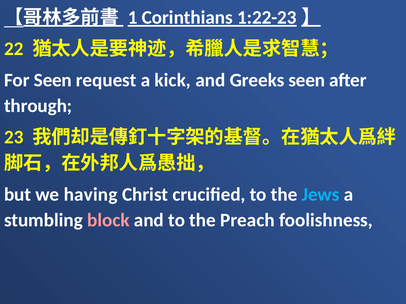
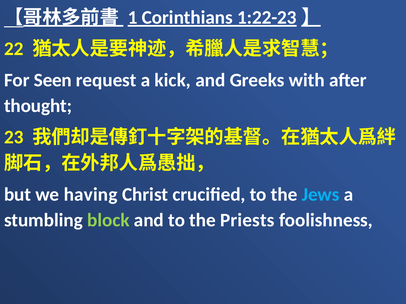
Greeks seen: seen -> with (307, 80)
through: through -> thought (38, 106)
block colour: pink -> light green (108, 220)
Preach: Preach -> Priests (247, 220)
